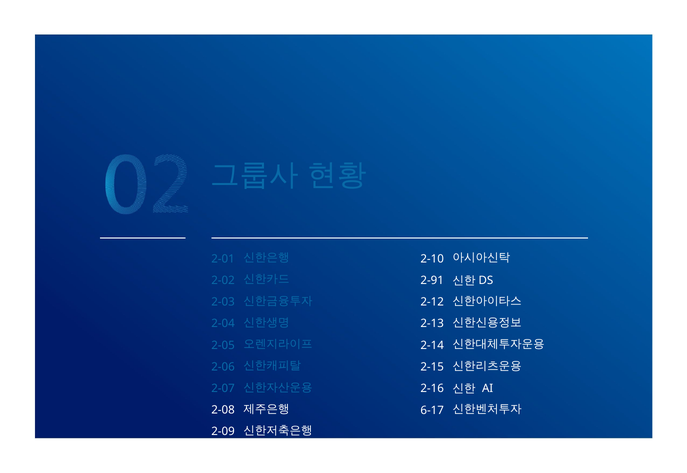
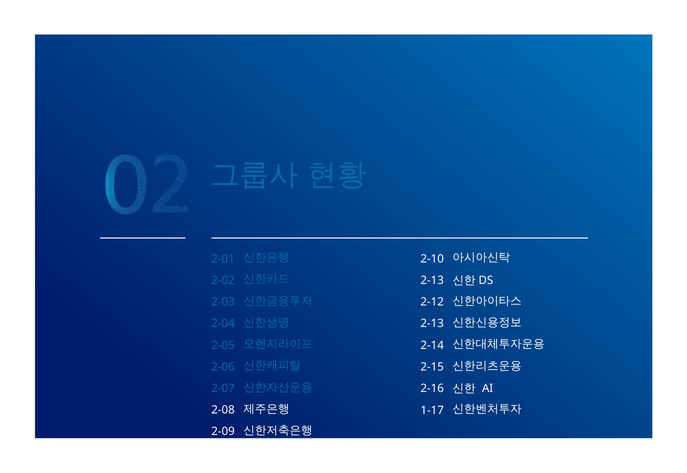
2-91: 2-91 -> 2-13 (432, 280)
6-17: 6-17 -> 1-17 (432, 410)
